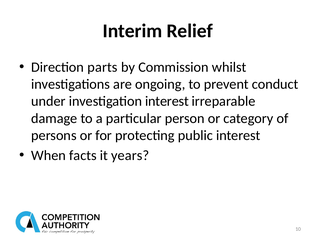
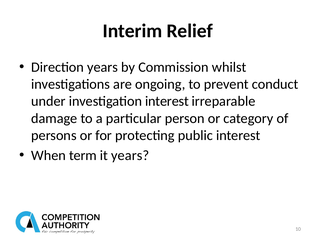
Direction parts: parts -> years (103, 67)
facts: facts -> term (83, 155)
